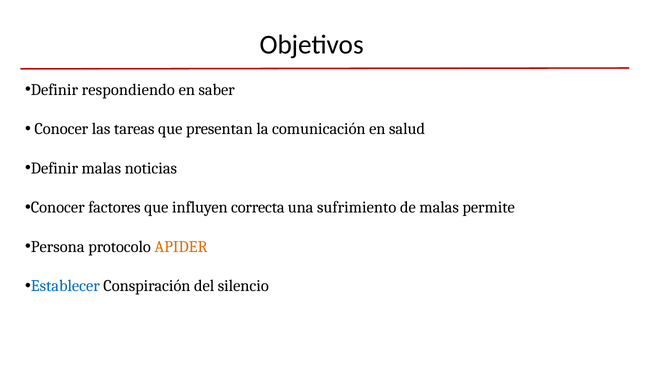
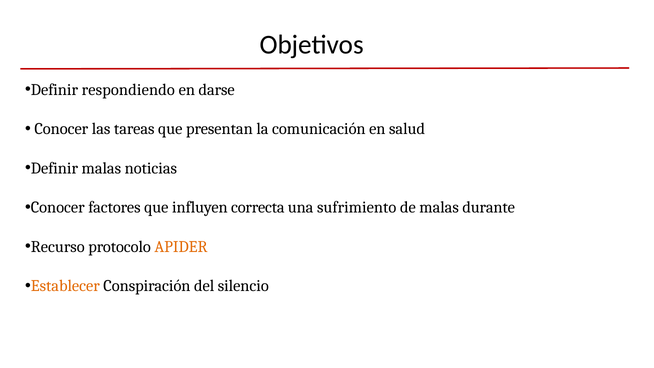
saber: saber -> darse (217, 90)
permite: permite -> durante (489, 207)
Persona: Persona -> Recurso (58, 247)
Establecer colour: blue -> orange (65, 286)
